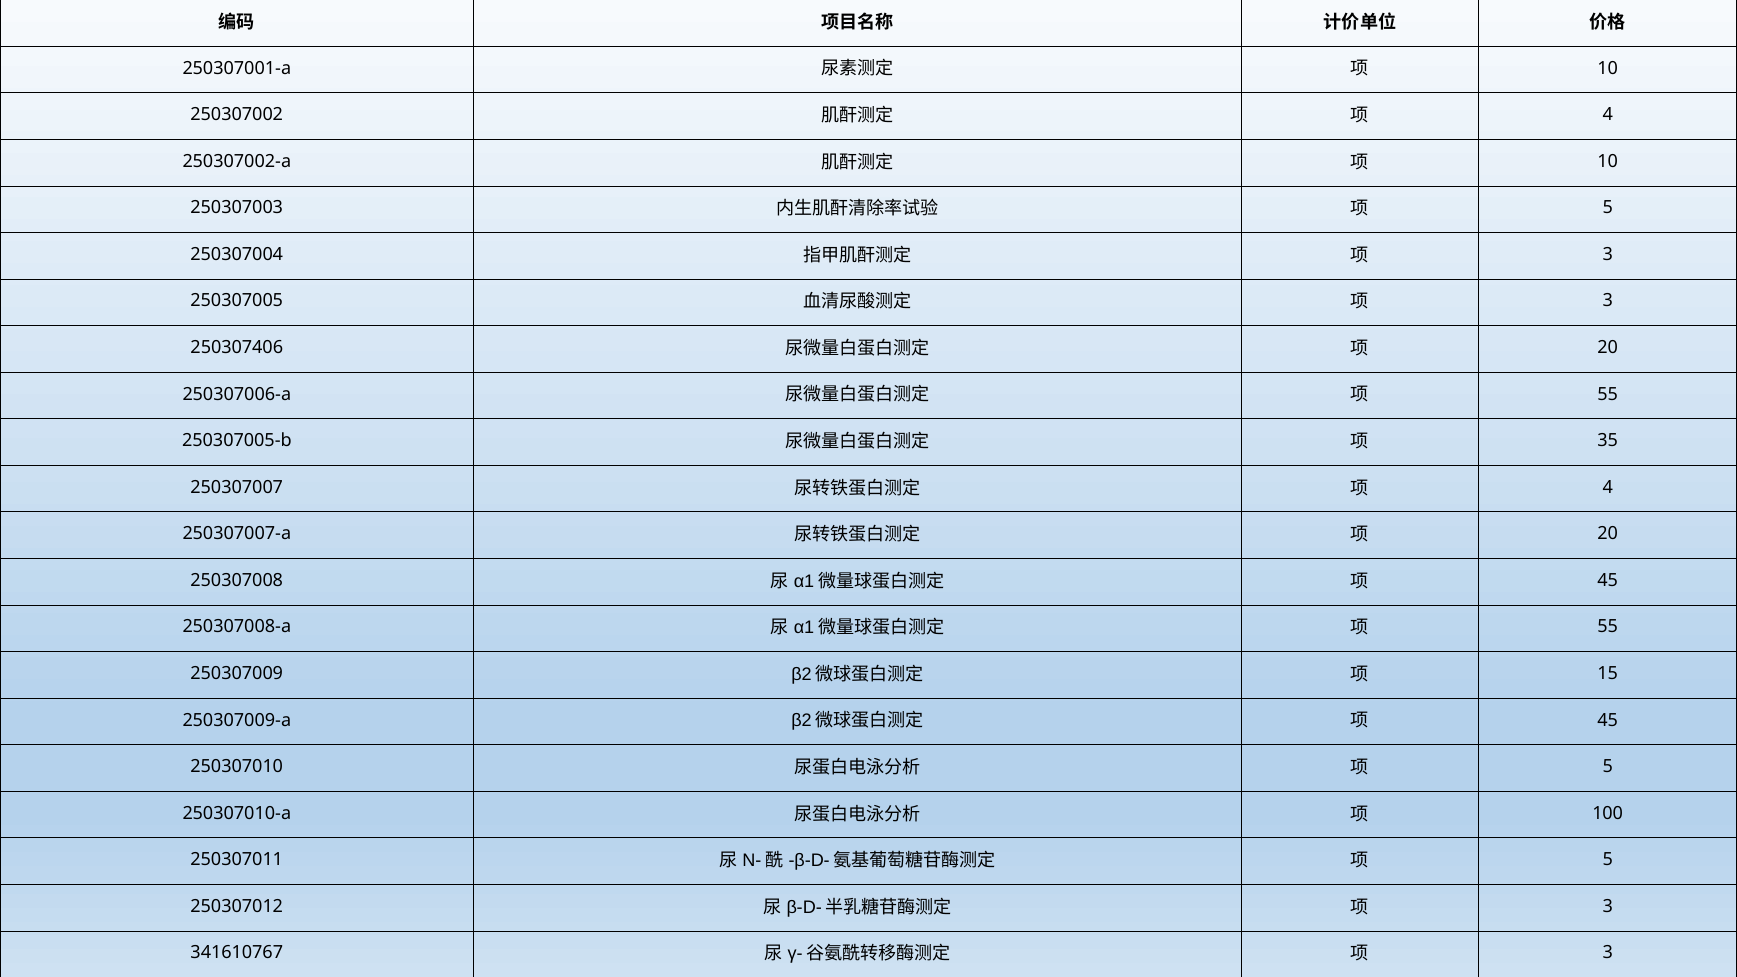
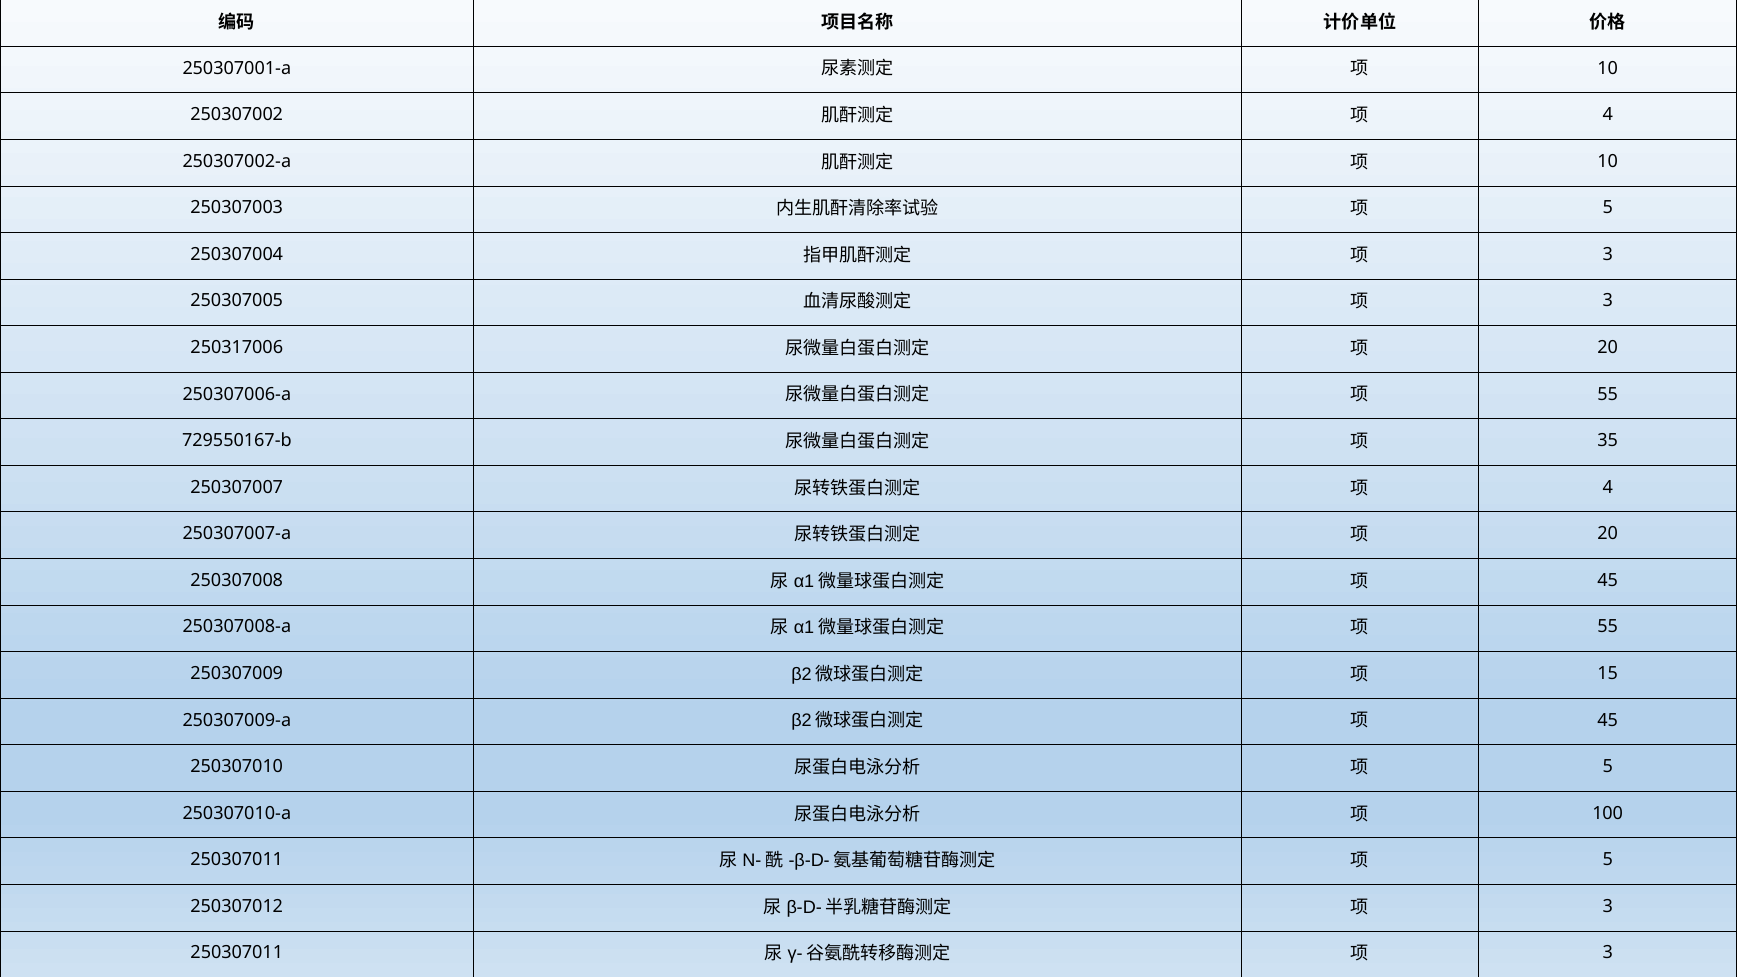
250307406: 250307406 -> 250317006 (237, 348)
250307005-b: 250307005-b -> 729550167-b (237, 441)
341610767: 341610767 -> 250307011 (237, 953)
